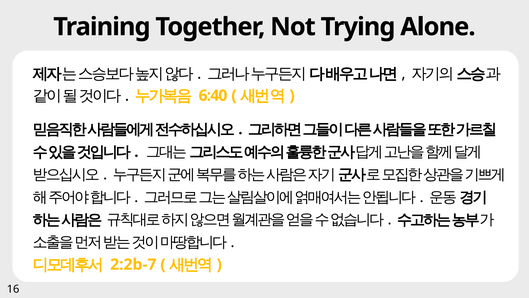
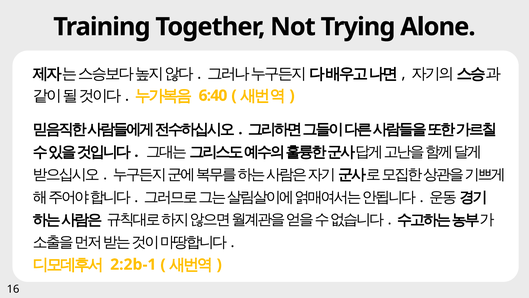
2:2b-7: 2:2b-7 -> 2:2b-1 (133, 264)
